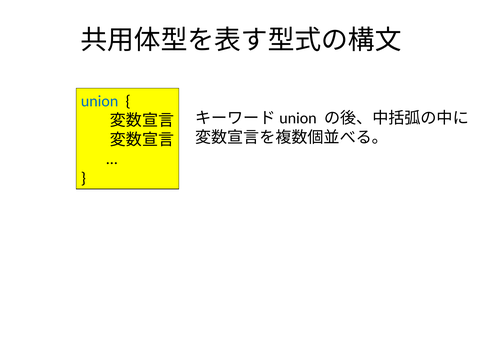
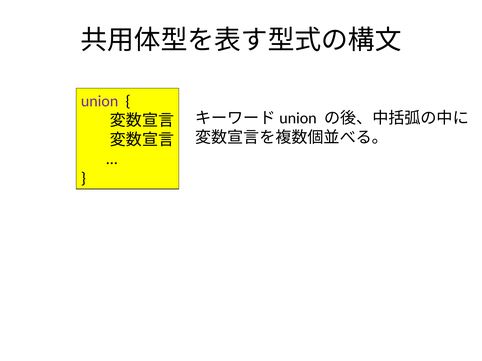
union colour: blue -> purple (100, 101)
